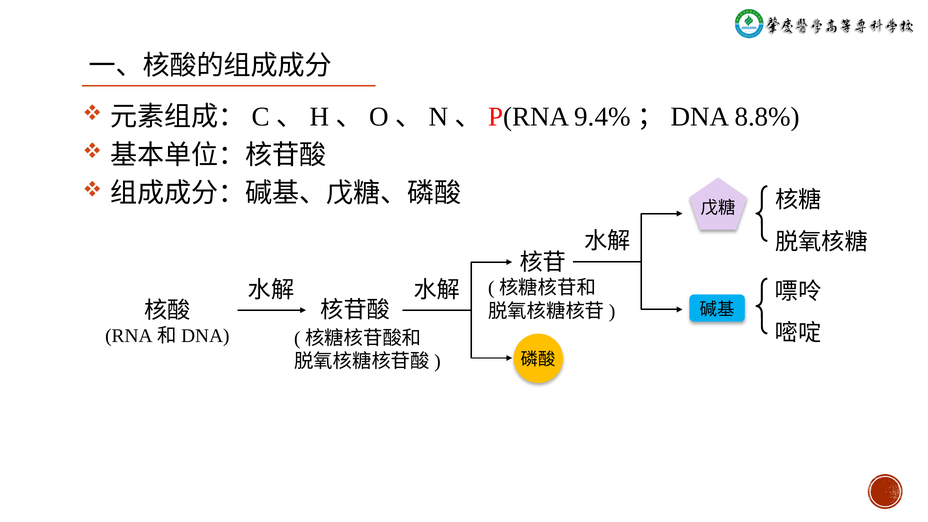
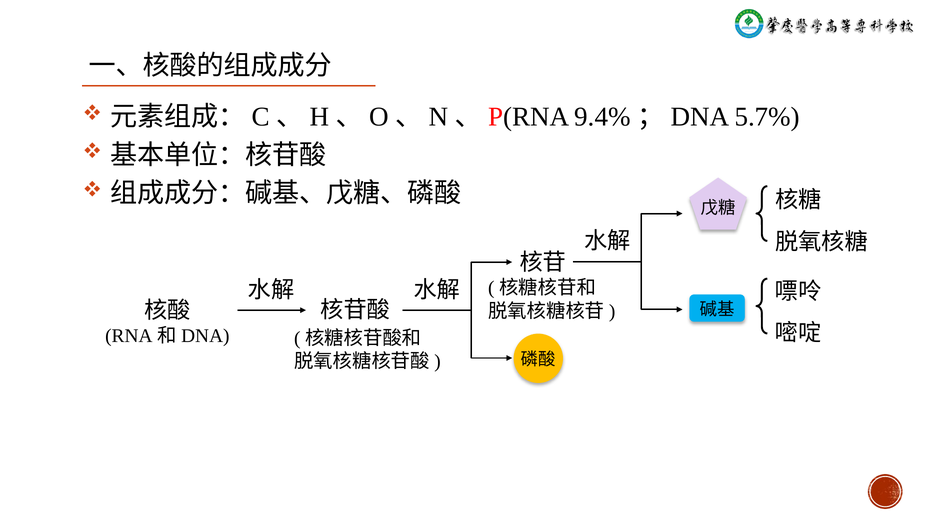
8.8%: 8.8% -> 5.7% (767, 117)
